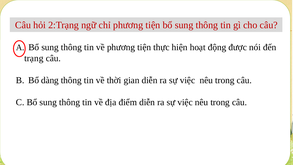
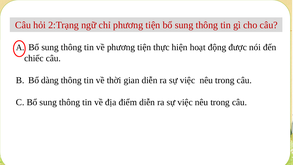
trạng: trạng -> chiếc (34, 58)
